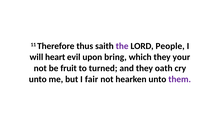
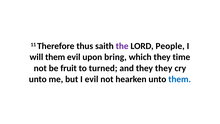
will heart: heart -> them (55, 57)
your: your -> time (181, 57)
they oath: oath -> they (164, 68)
I fair: fair -> evil (92, 79)
them colour: purple -> blue (180, 79)
